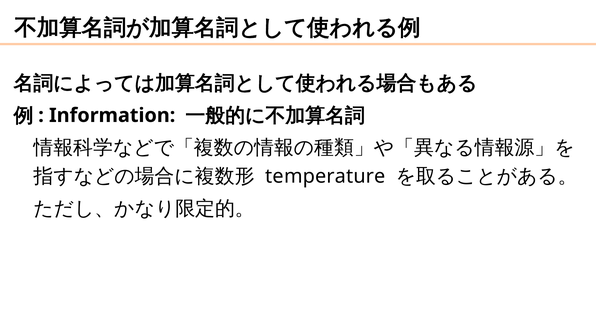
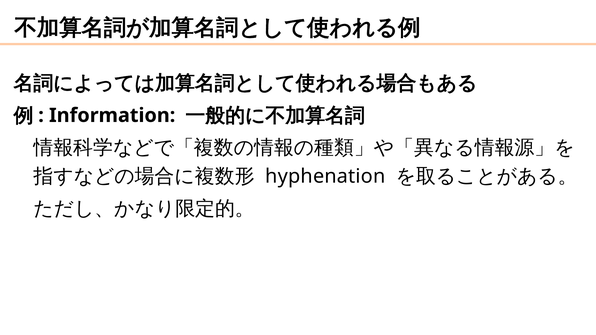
temperature: temperature -> hyphenation (325, 176)
